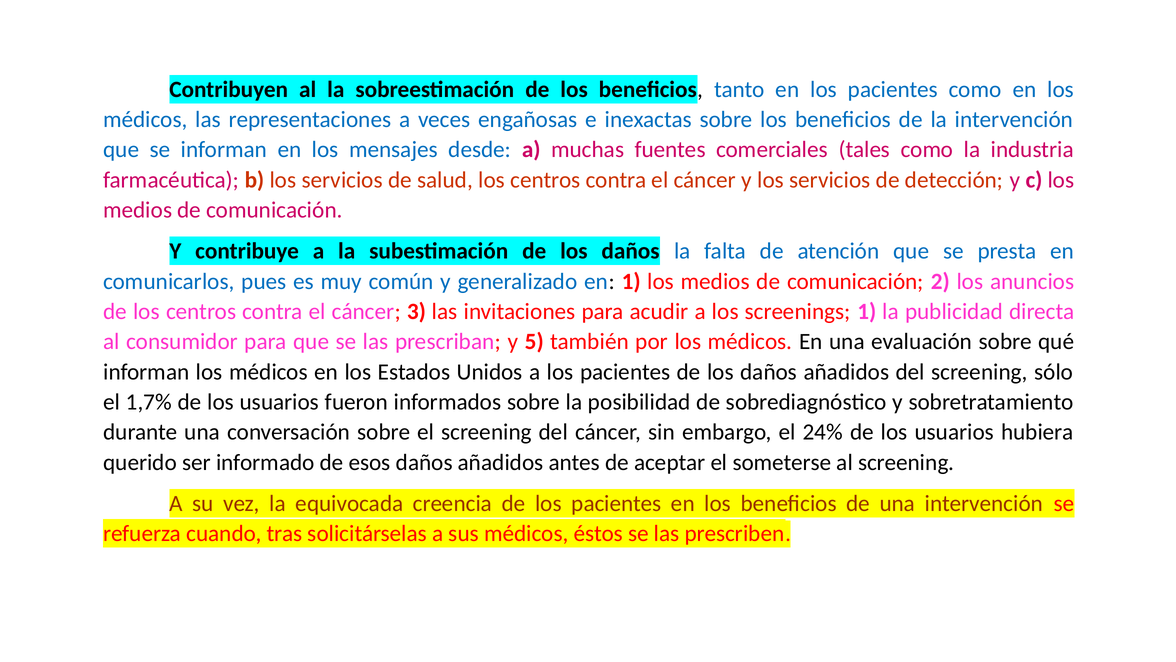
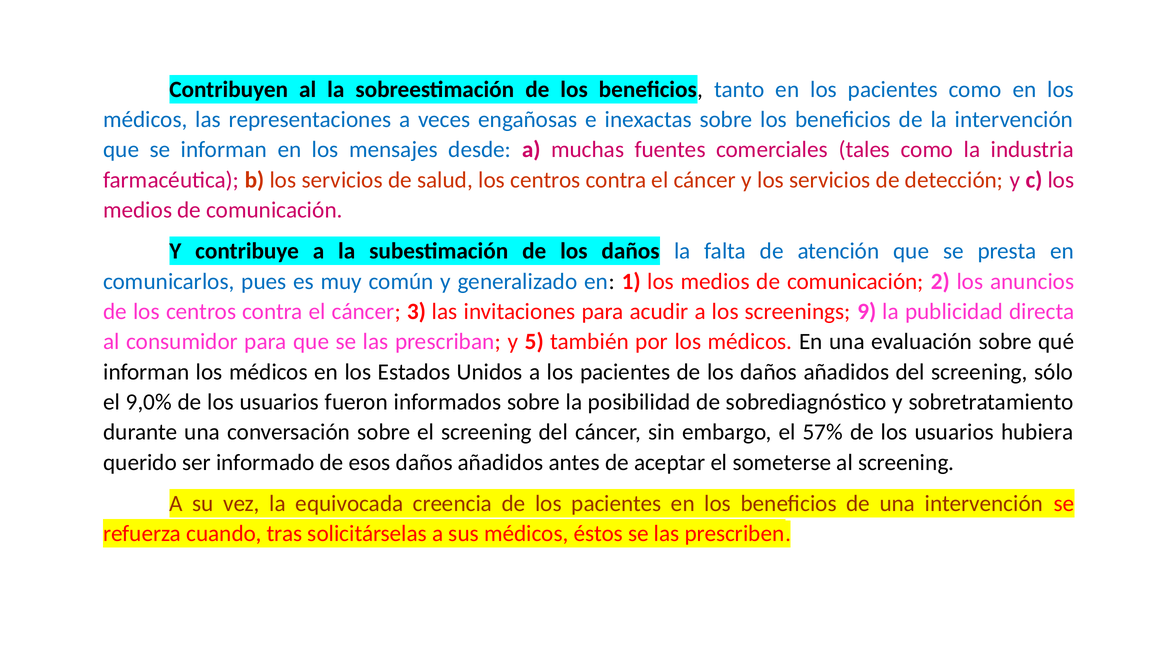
screenings 1: 1 -> 9 (867, 311)
1,7%: 1,7% -> 9,0% (149, 402)
24%: 24% -> 57% (823, 432)
